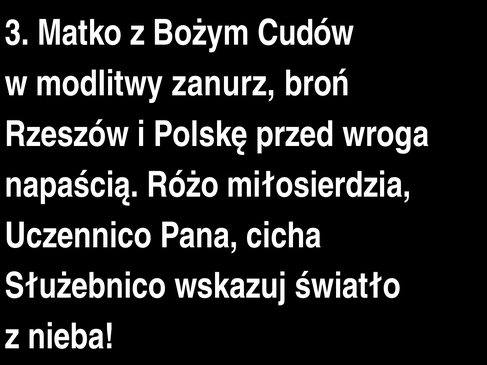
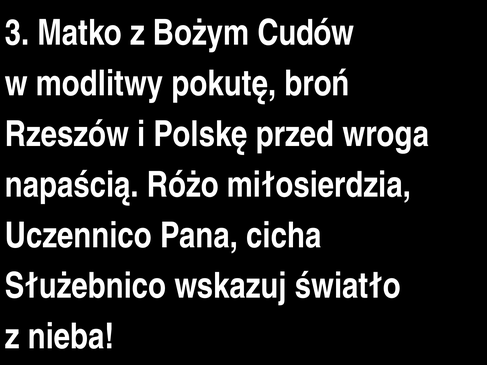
zanurz: zanurz -> pokutę (224, 84)
